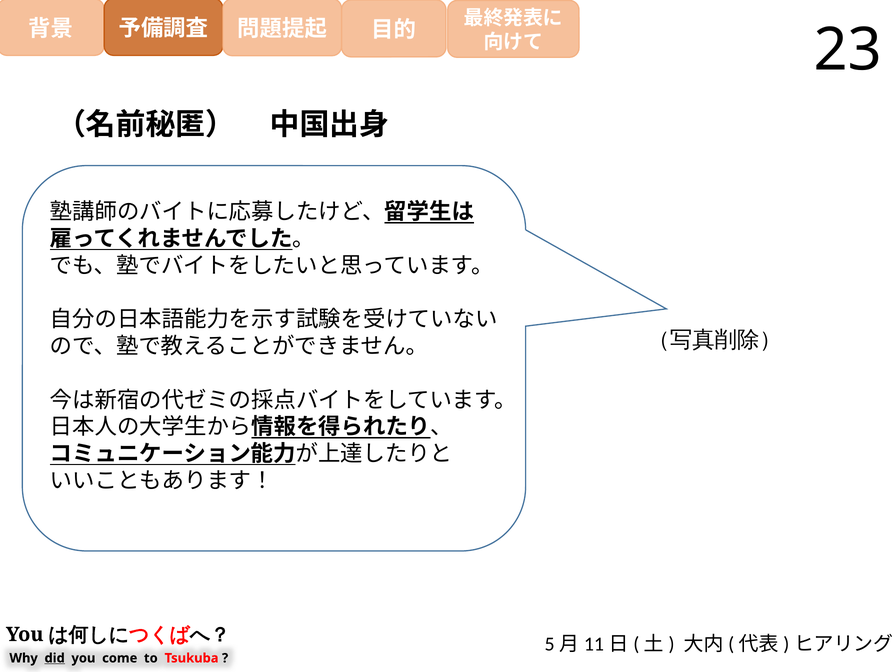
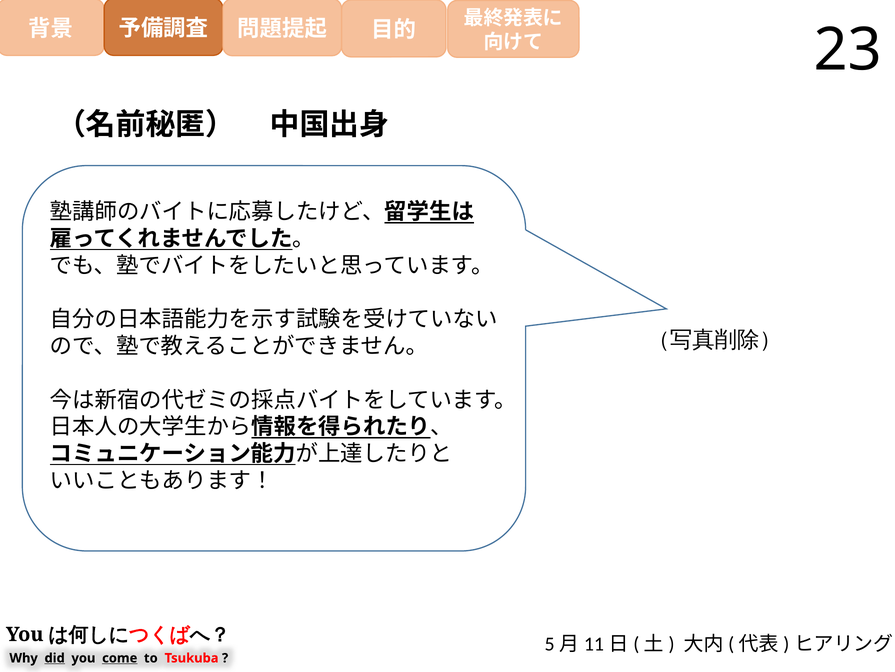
come underline: none -> present (120, 657)
